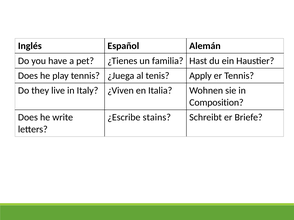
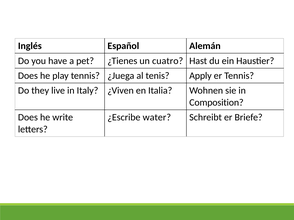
familia: familia -> cuatro (168, 61)
stains: stains -> water (157, 118)
